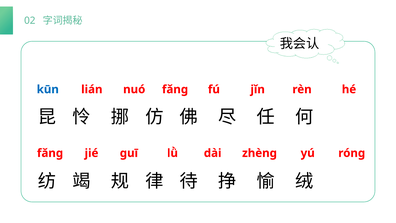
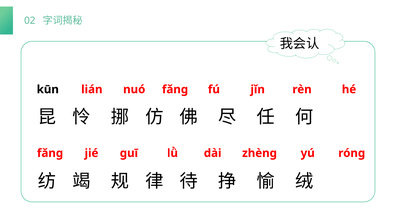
kūn colour: blue -> black (48, 89)
